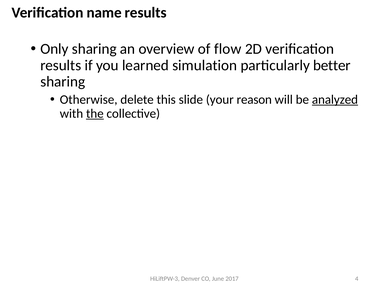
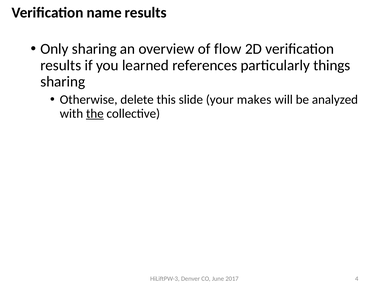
simulation: simulation -> references (205, 65)
better: better -> things (332, 65)
reason: reason -> makes (254, 99)
analyzed underline: present -> none (335, 99)
